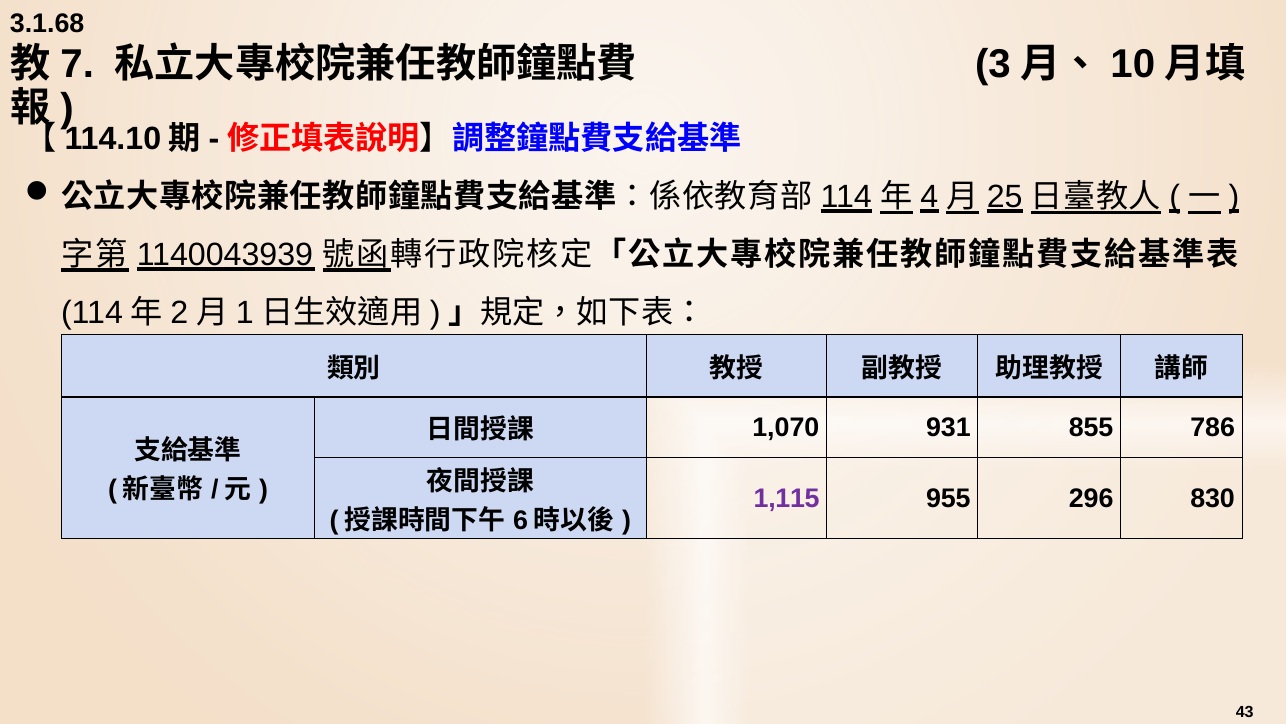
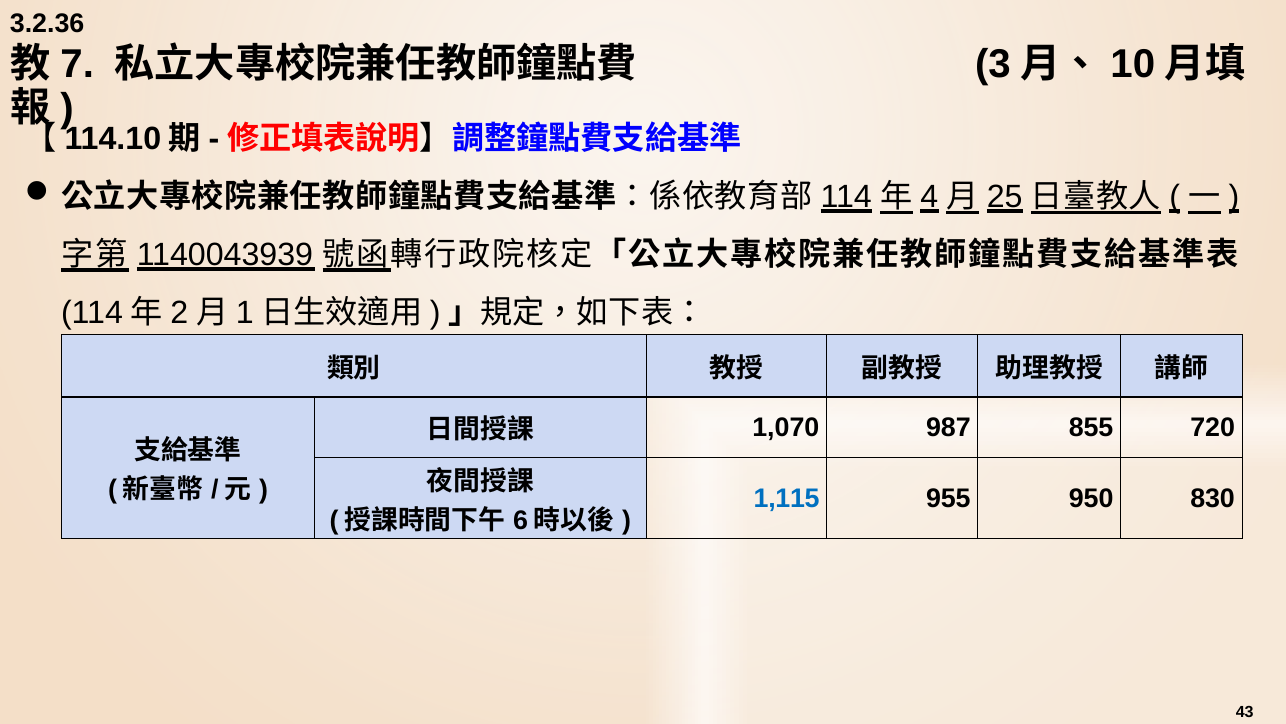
3.1.68: 3.1.68 -> 3.2.36 (47, 23)
931: 931 -> 987 (948, 427)
786: 786 -> 720 (1213, 427)
1,115 colour: purple -> blue (787, 498)
296: 296 -> 950 (1091, 498)
